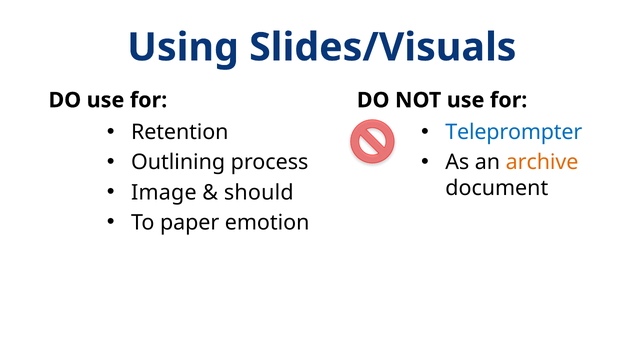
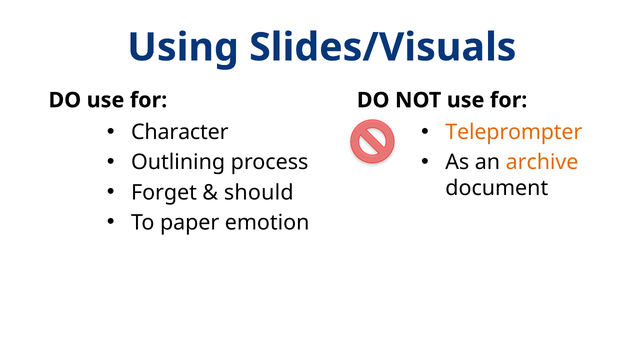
Retention: Retention -> Character (180, 132)
Teleprompter colour: blue -> orange (514, 132)
Image: Image -> Forget (164, 193)
